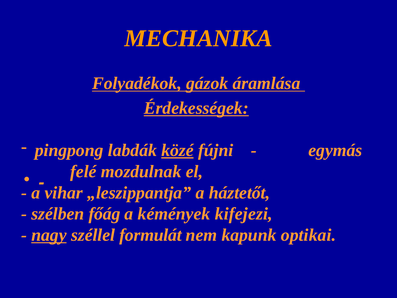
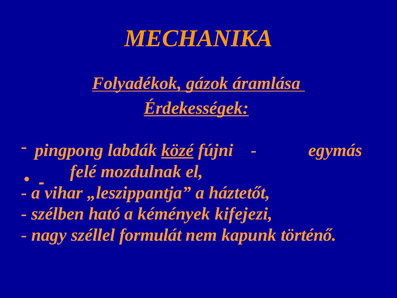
főág: főág -> ható (104, 214)
nagy underline: present -> none (49, 235)
optikai: optikai -> történő (309, 235)
